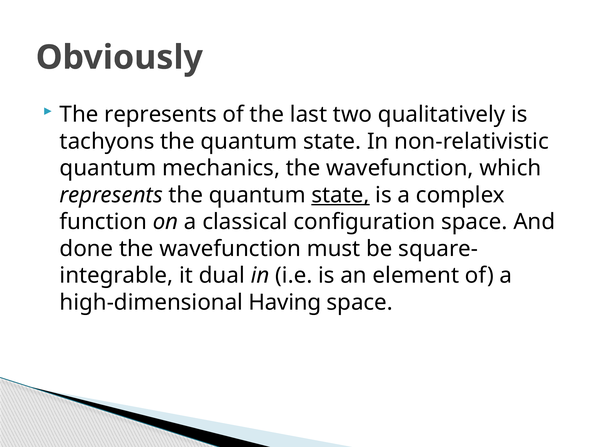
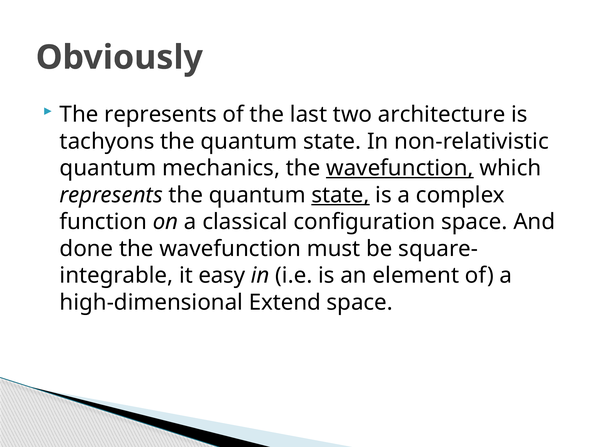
qualitatively: qualitatively -> architecture (442, 115)
wavefunction underline: none -> present (400, 168)
dual: dual -> easy (222, 276)
Having: Having -> Extend (285, 303)
